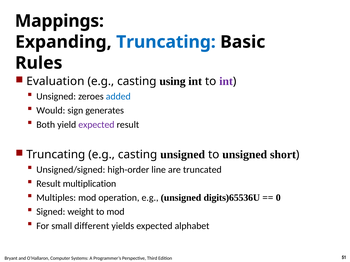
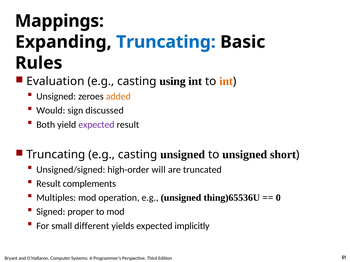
int colour: purple -> orange (226, 81)
added colour: blue -> orange (118, 97)
generates: generates -> discussed (105, 111)
line: line -> will (159, 170)
multiplication: multiplication -> complements (89, 184)
digits)65536U: digits)65536U -> thing)65536U (232, 198)
weight: weight -> proper (81, 212)
alphabet: alphabet -> implicitly (192, 226)
